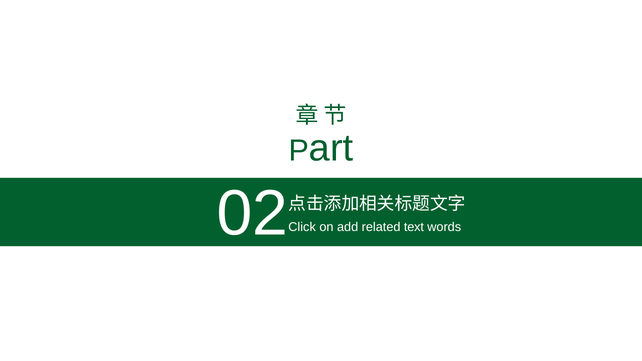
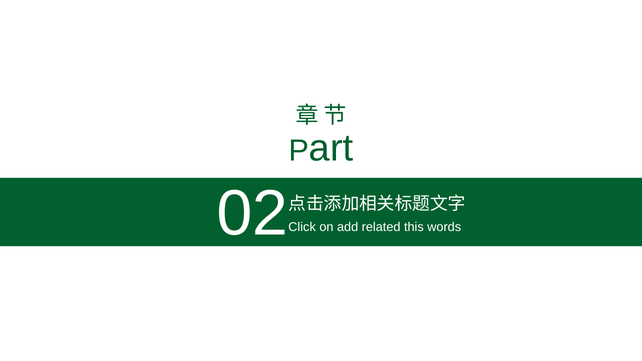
text: text -> this (414, 227)
